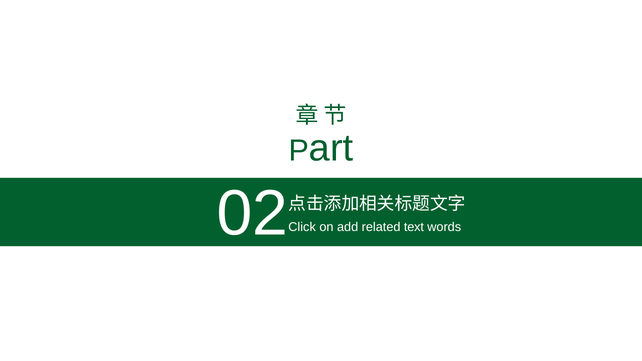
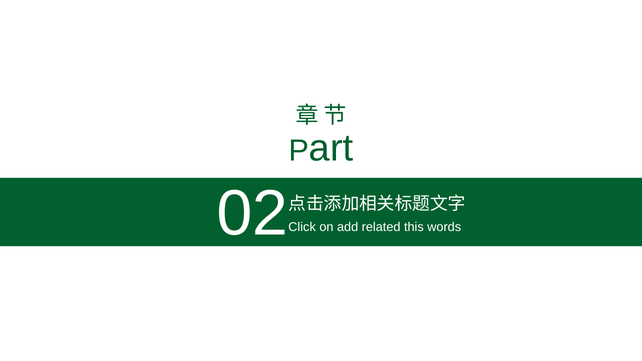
text: text -> this (414, 227)
